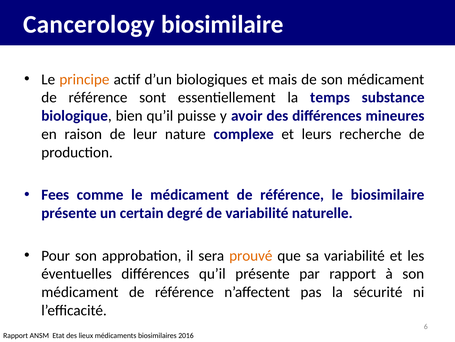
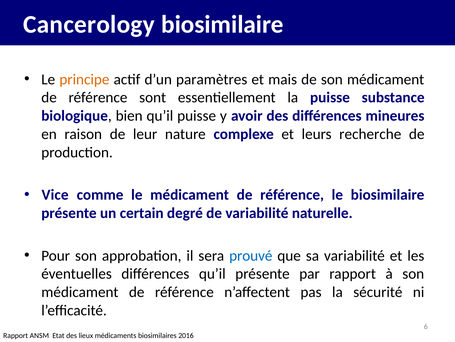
biologiques: biologiques -> paramètres (212, 79)
la temps: temps -> puisse (330, 97)
Fees: Fees -> Vice (55, 194)
prouvé colour: orange -> blue (251, 255)
